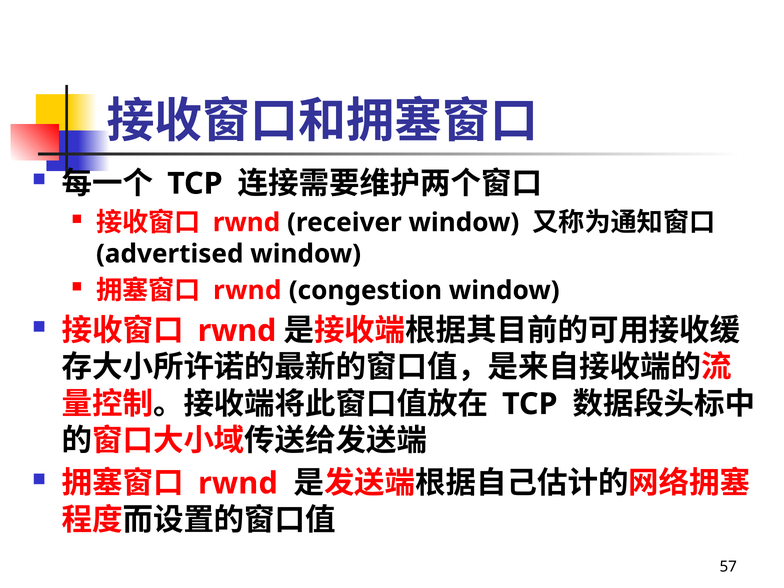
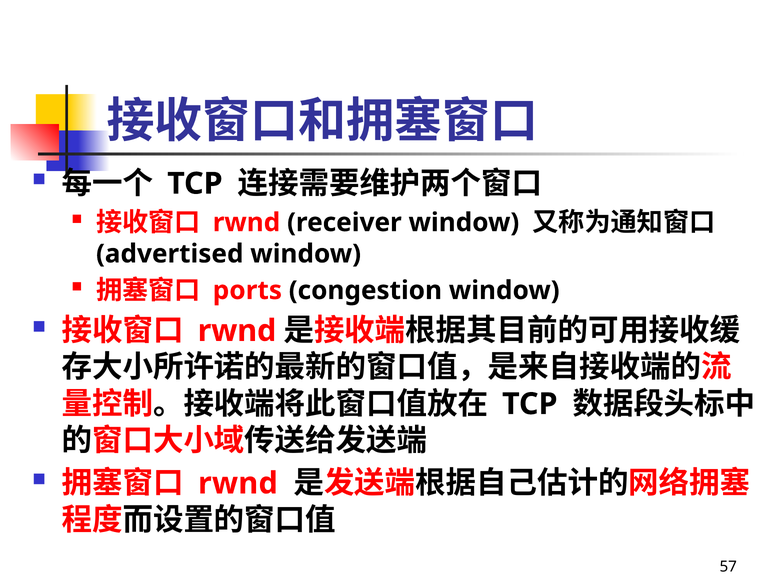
rwnd: rwnd -> ports (247, 290)
